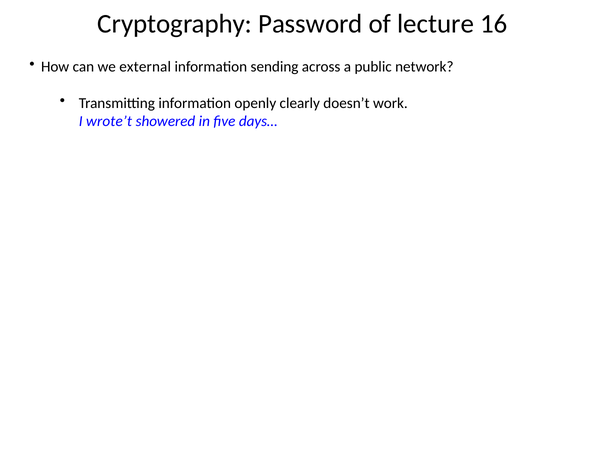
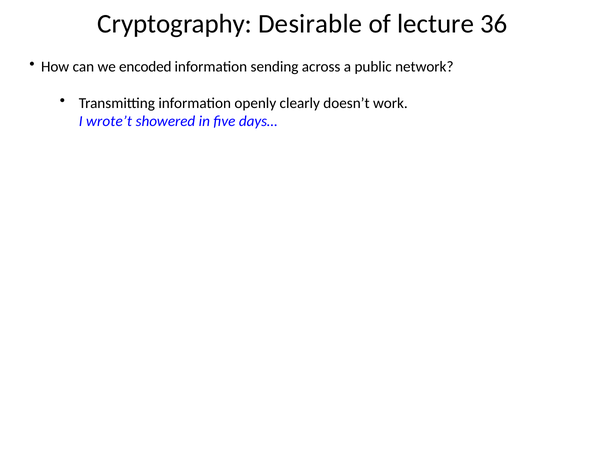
Password: Password -> Desirable (310, 24)
16: 16 -> 36 (494, 24)
external: external -> encoded (145, 67)
